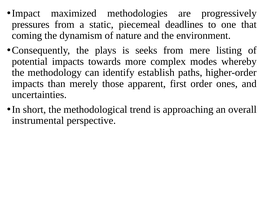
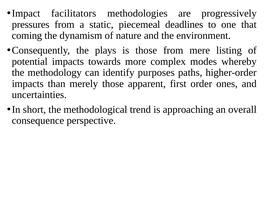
maximized: maximized -> facilitators (74, 13)
is seeks: seeks -> those (146, 50)
establish: establish -> purposes (156, 73)
instrumental: instrumental -> consequence (38, 121)
